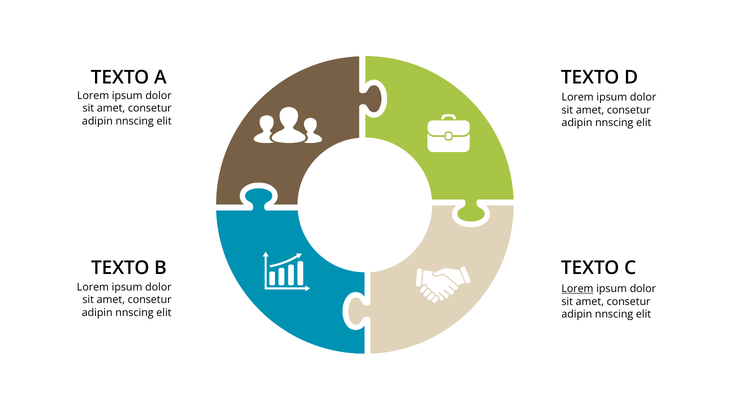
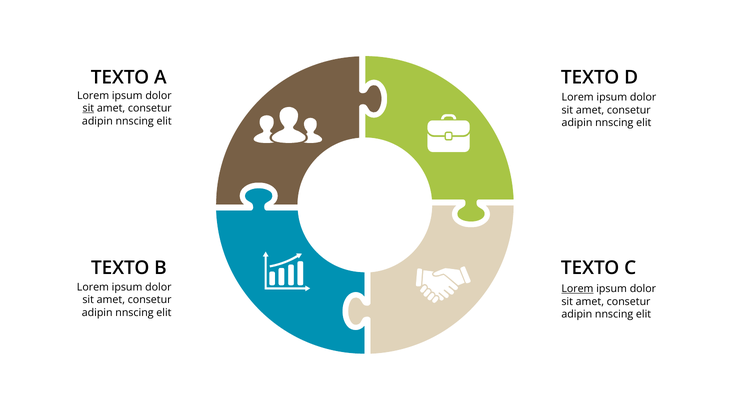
sit underline: none -> present (88, 108)
